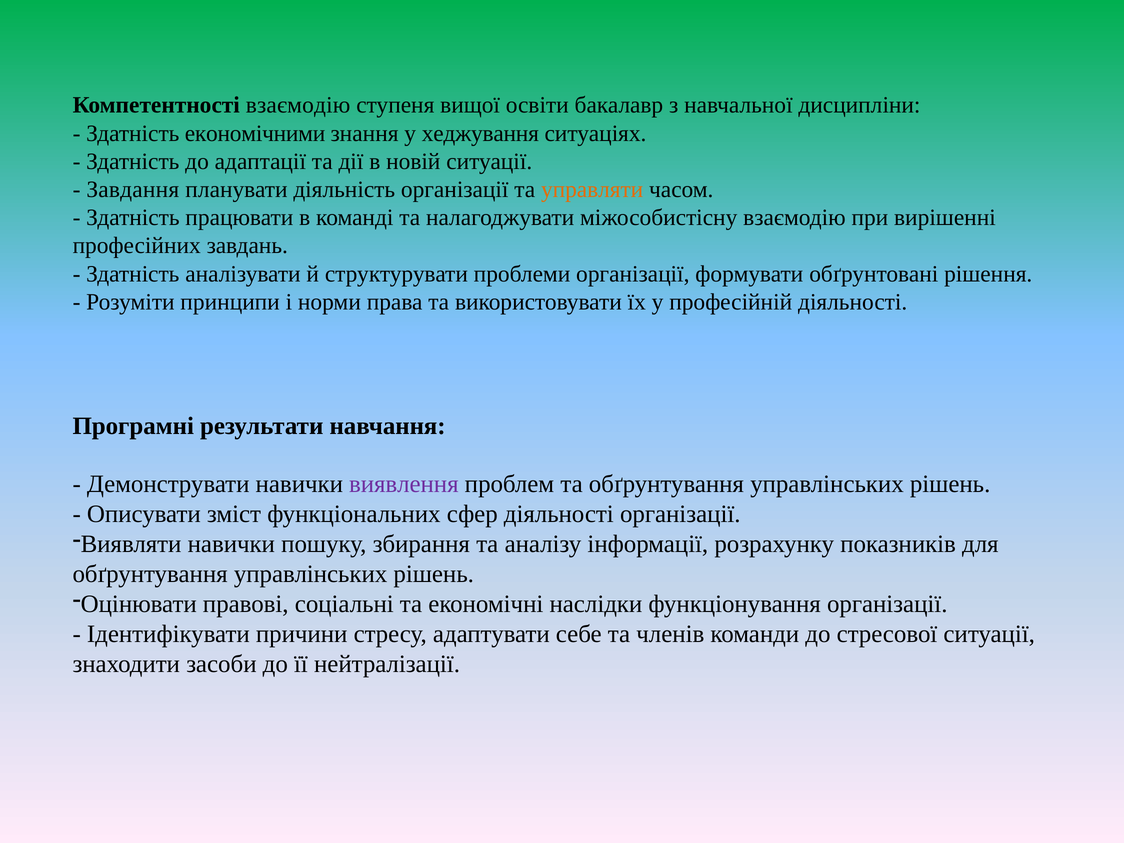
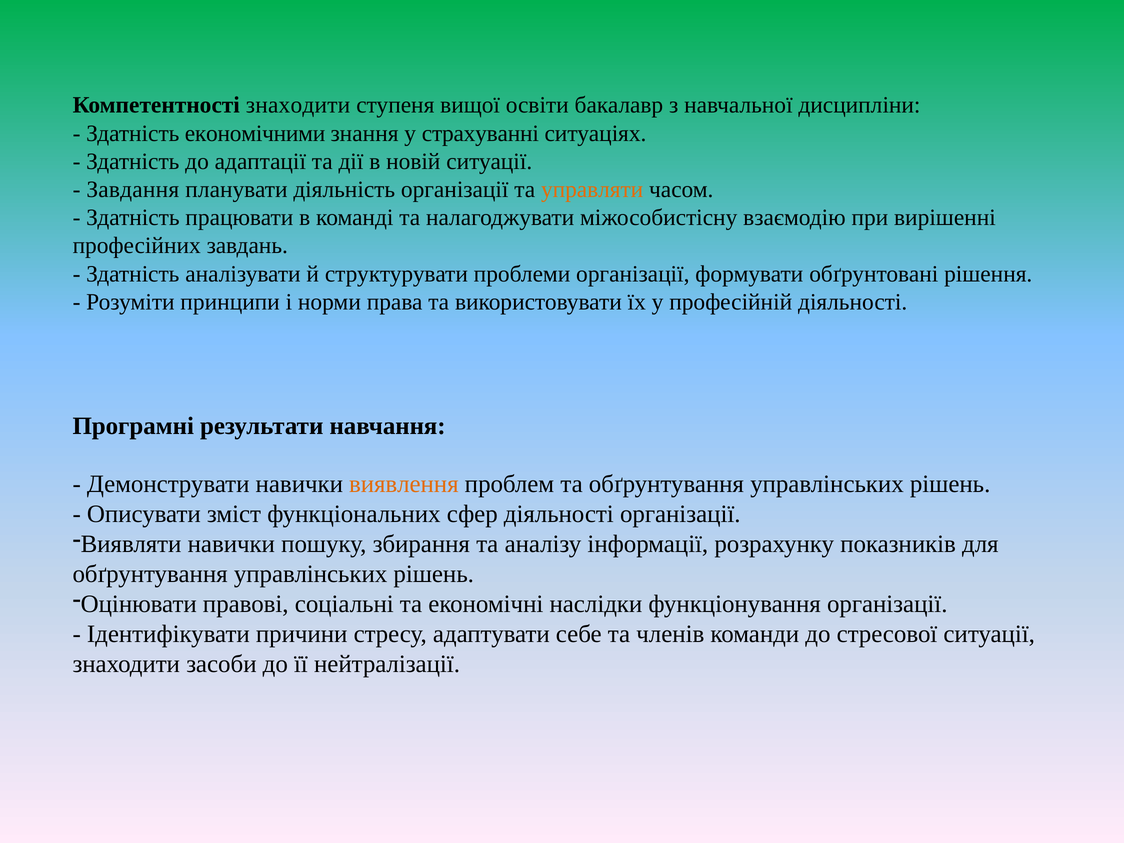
Компетентності взаємодію: взаємодію -> знаходити (298, 105)
хеджування: хеджування -> страхуванні (480, 133)
виявлення colour: purple -> orange (404, 484)
